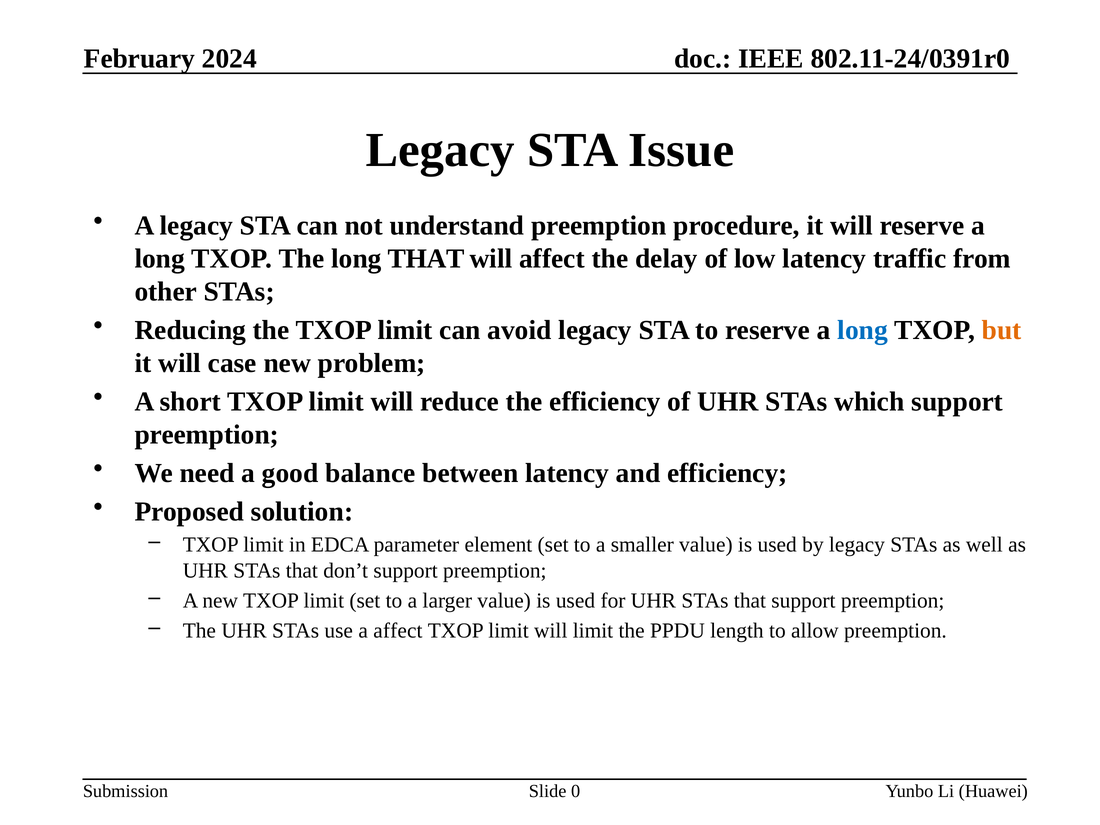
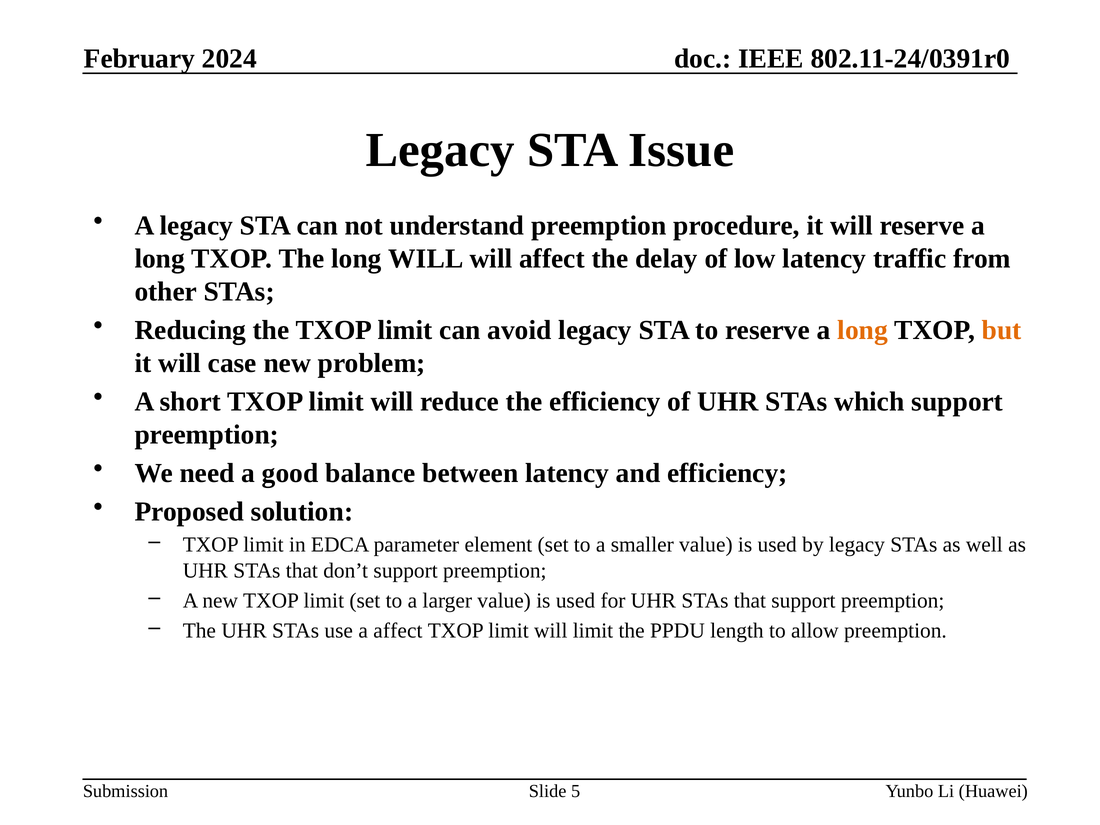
long THAT: THAT -> WILL (426, 259)
long colour: blue -> orange (863, 330)
0: 0 -> 5 (576, 791)
